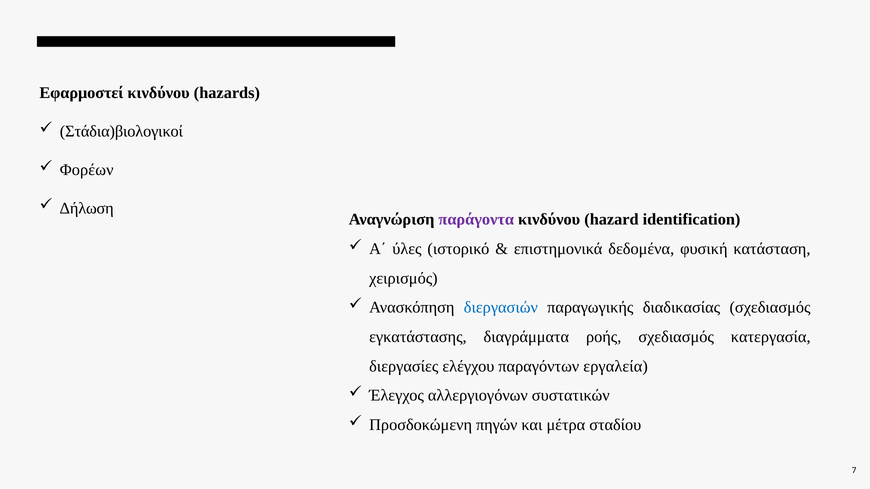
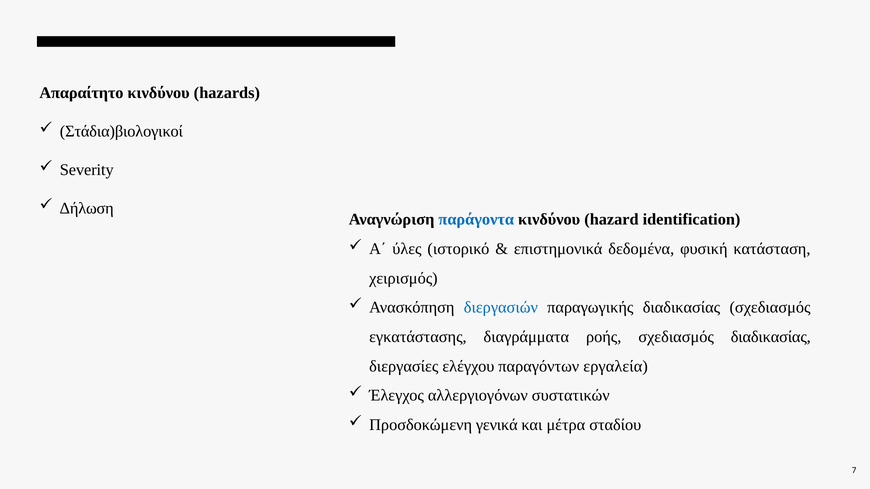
Εφαρμοστεί: Εφαρμοστεί -> Απαραίτητο (81, 93)
Φορέων: Φορέων -> Severity (87, 170)
παράγοντα colour: purple -> blue (476, 220)
σχεδιασμός κατεργασία: κατεργασία -> διαδικασίας (771, 337)
πηγών: πηγών -> γενικά (497, 425)
